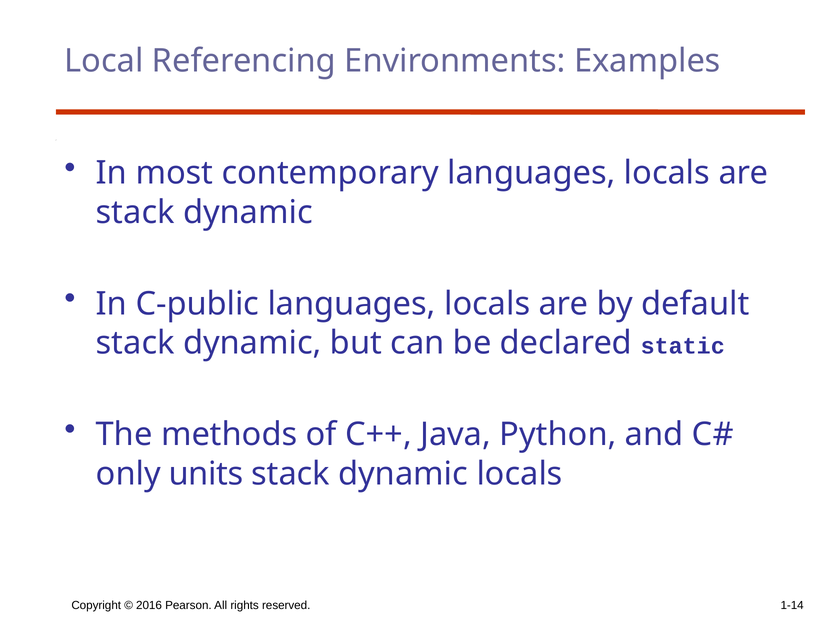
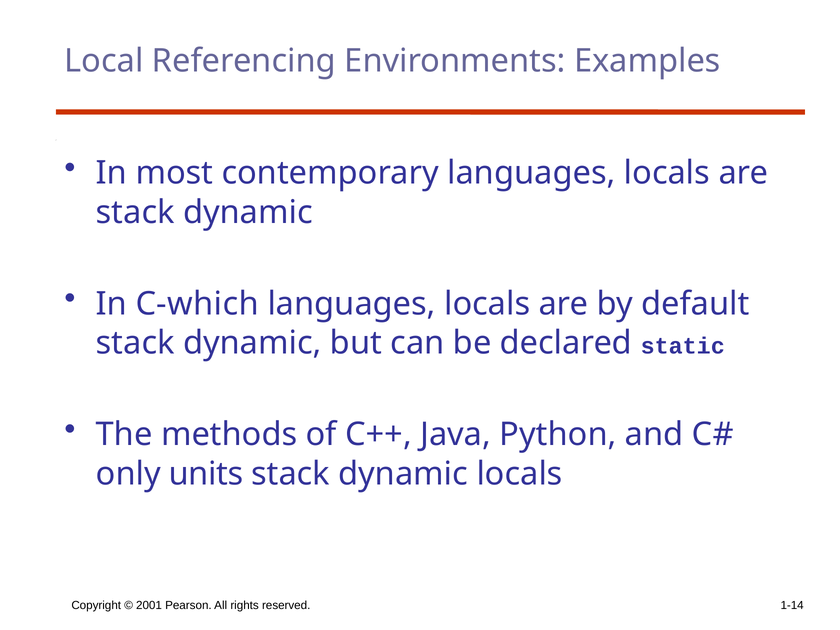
C-public: C-public -> C-which (197, 304)
2016: 2016 -> 2001 (149, 606)
